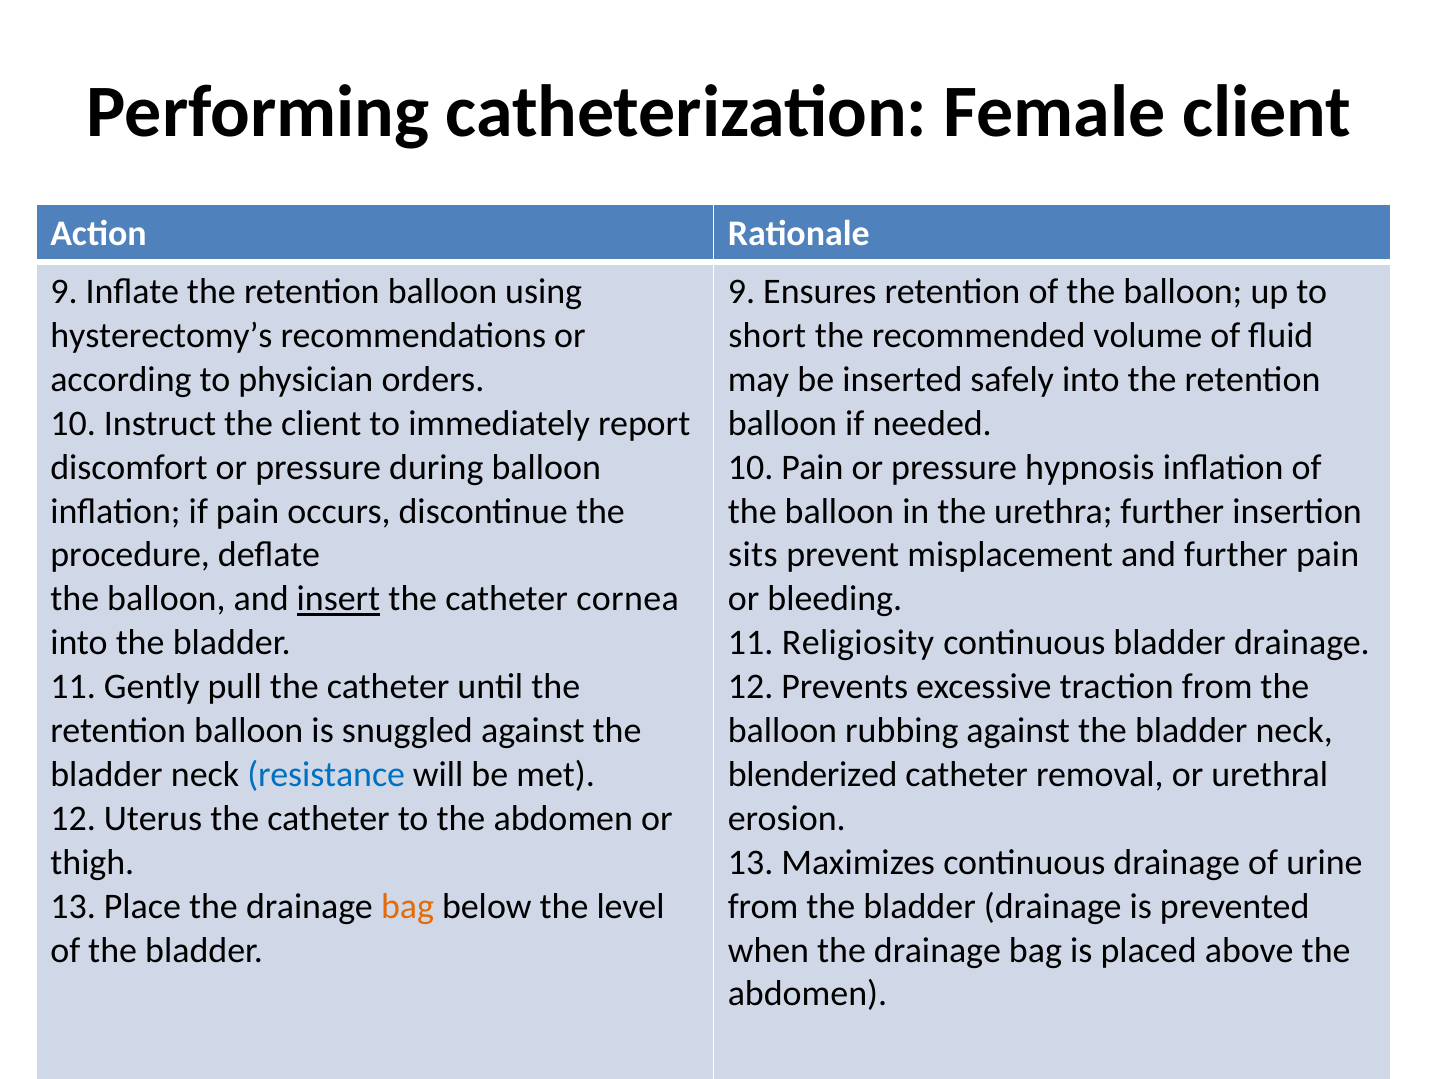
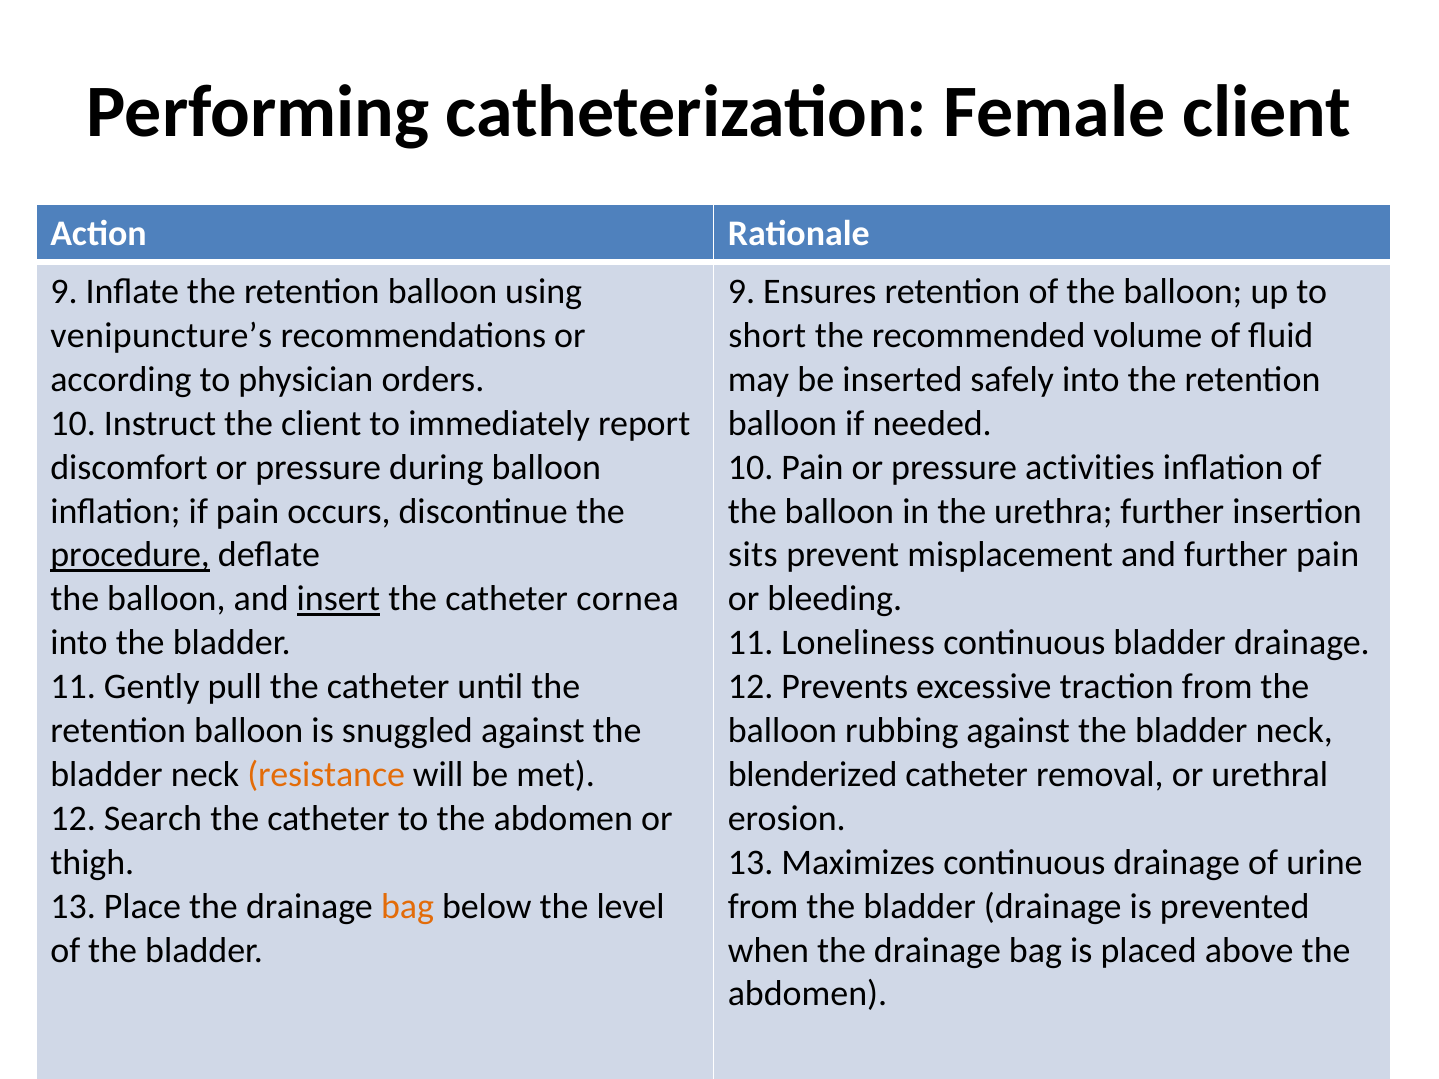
hysterectomy’s: hysterectomy’s -> venipuncture’s (161, 336)
hypnosis: hypnosis -> activities (1090, 467)
procedure underline: none -> present (130, 555)
Religiosity: Religiosity -> Loneliness (858, 643)
resistance colour: blue -> orange (326, 775)
Uterus: Uterus -> Search (153, 819)
